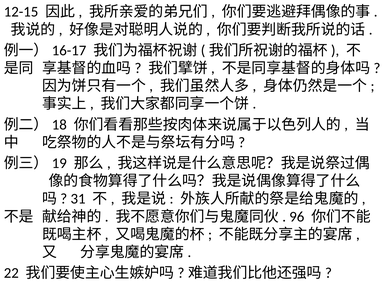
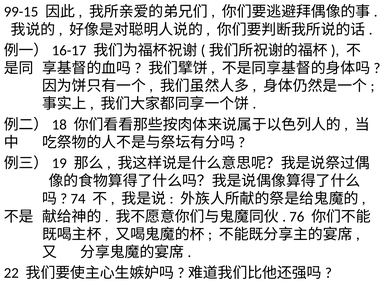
12-15: 12-15 -> 99-15 (21, 12)
31: 31 -> 74 (78, 199)
96: 96 -> 76 (297, 217)
